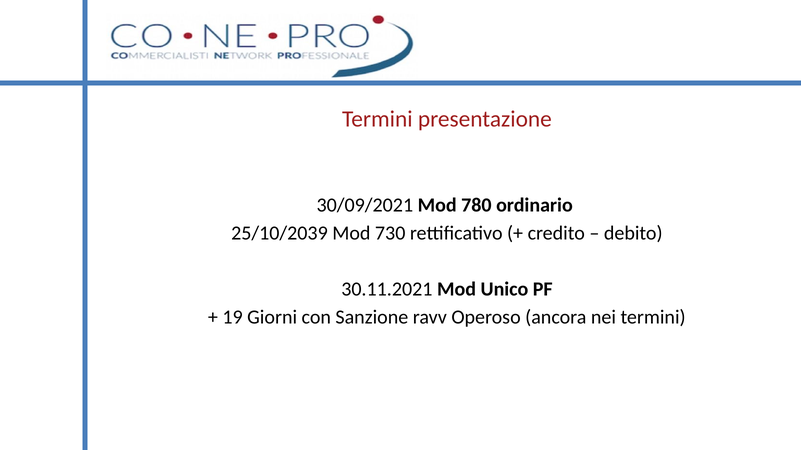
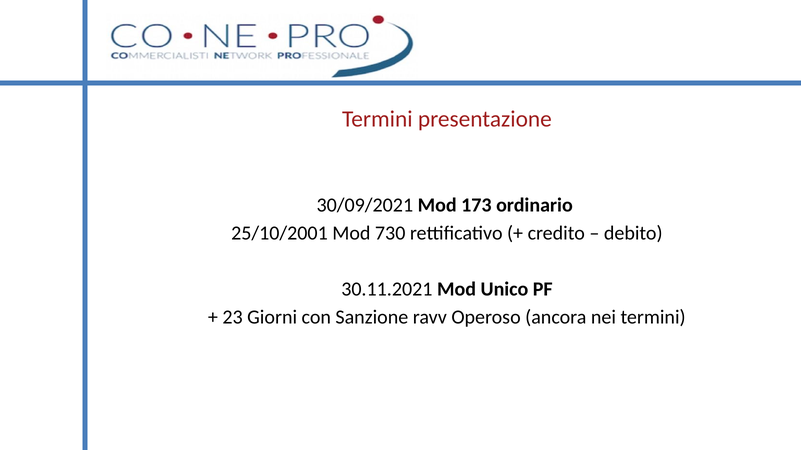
780: 780 -> 173 (476, 205)
25/10/2039: 25/10/2039 -> 25/10/2001 (279, 233)
19: 19 -> 23 (233, 317)
